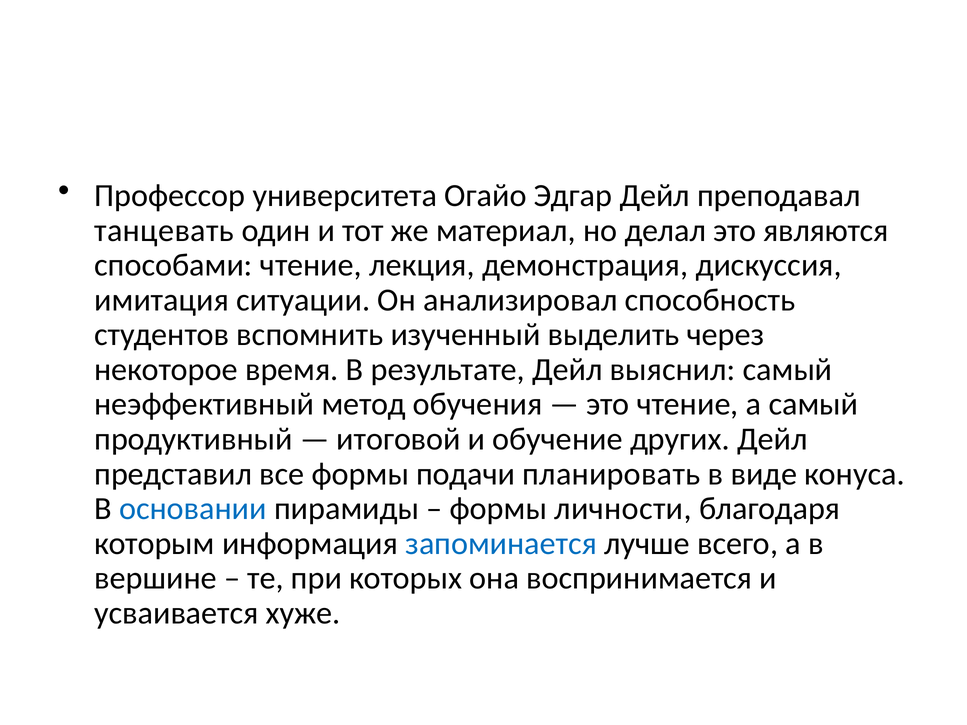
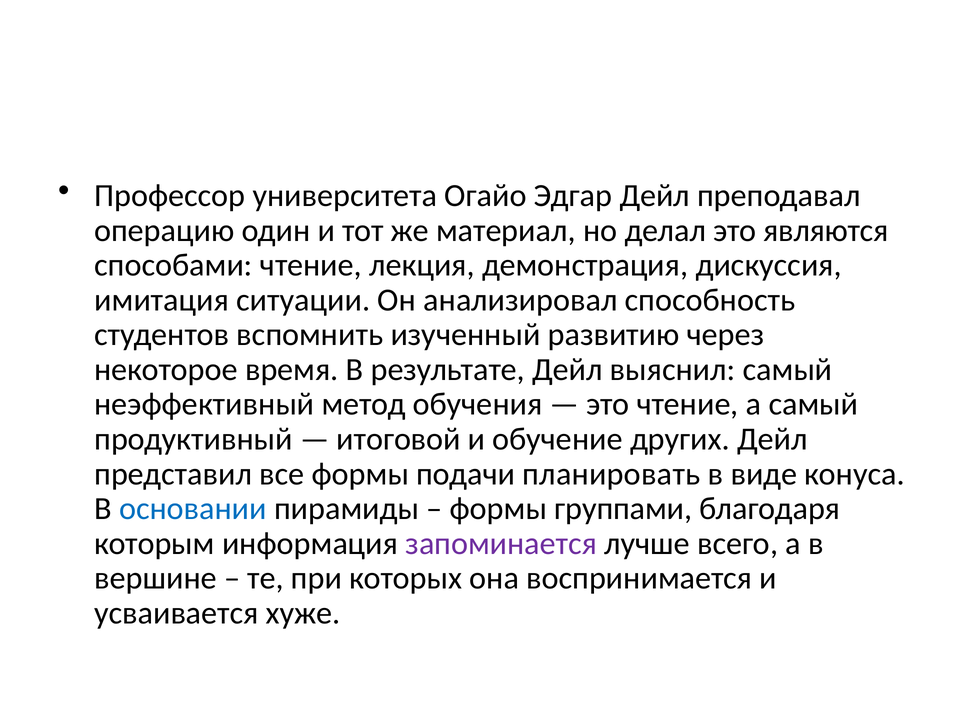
танцевать: танцевать -> операцию (164, 230)
выделить: выделить -> развитию (614, 335)
личности: личности -> группами (623, 509)
запоминается colour: blue -> purple (501, 544)
